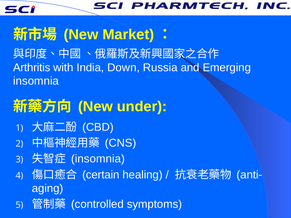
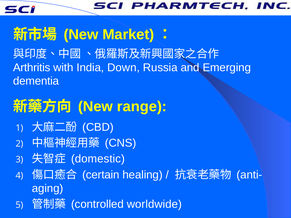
insomnia: insomnia -> dementia (36, 81)
under: under -> range (142, 107)
insomnia: insomnia -> domestic (98, 159)
symptoms: symptoms -> worldwide (154, 204)
